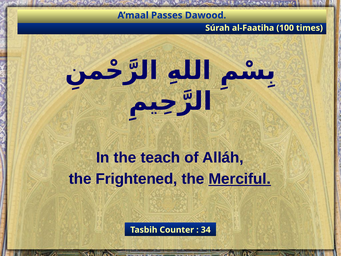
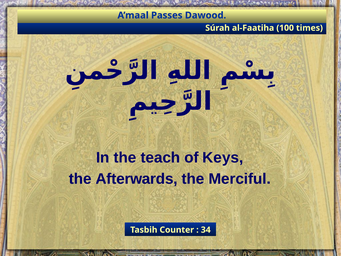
Alláh: Alláh -> Keys (223, 158)
Frightened: Frightened -> Afterwards (137, 179)
Merciful underline: present -> none (240, 179)
